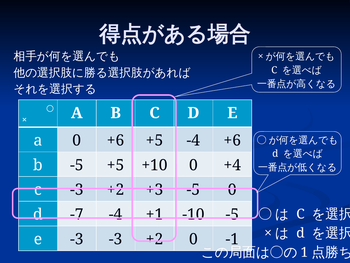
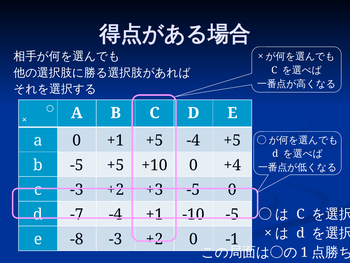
0 +6: +6 -> +1 (116, 140)
-4 +6: +6 -> +5 (232, 140)
e -3: -3 -> -8 (77, 239)
